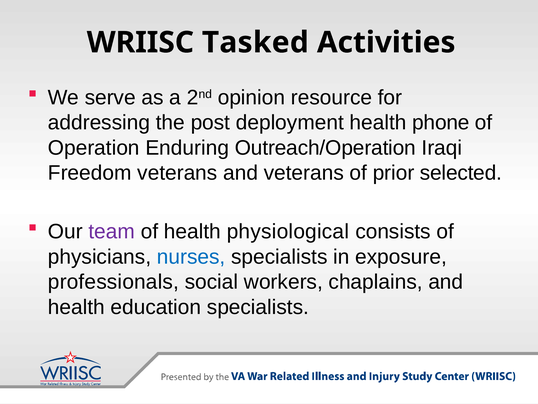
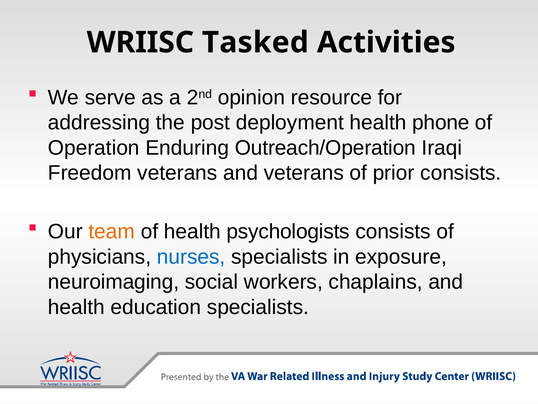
prior selected: selected -> consists (461, 173)
team colour: purple -> orange (112, 231)
physiological: physiological -> psychologists (288, 231)
professionals: professionals -> neuroimaging (114, 282)
